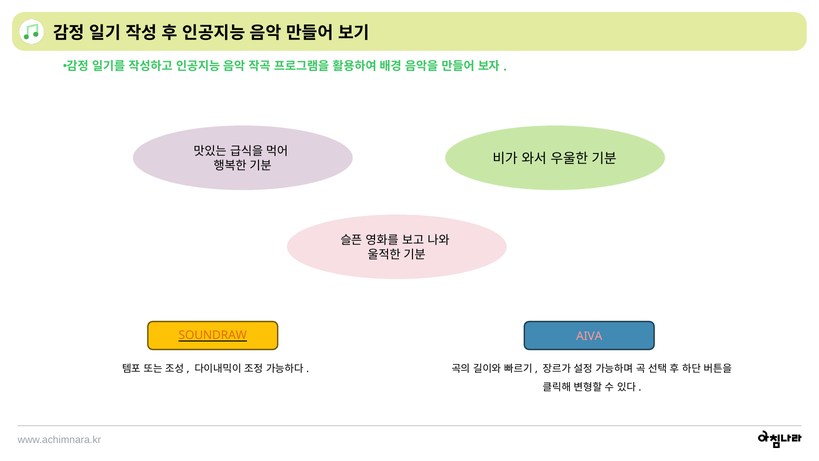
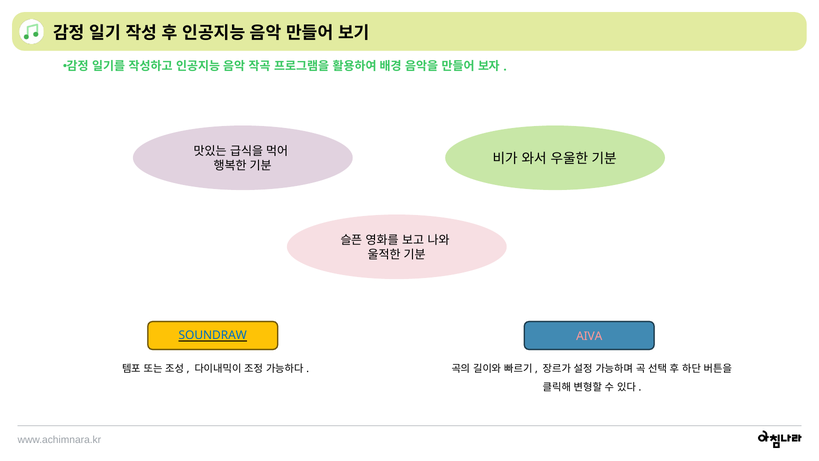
SOUNDRAW colour: orange -> blue (213, 335)
